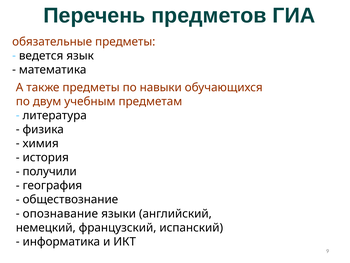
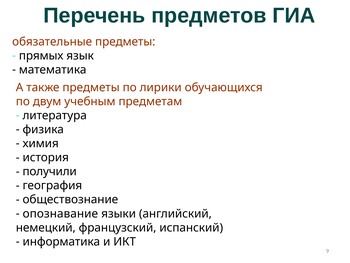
ведется: ведется -> прямых (41, 56)
навыки: навыки -> лирики (161, 87)
